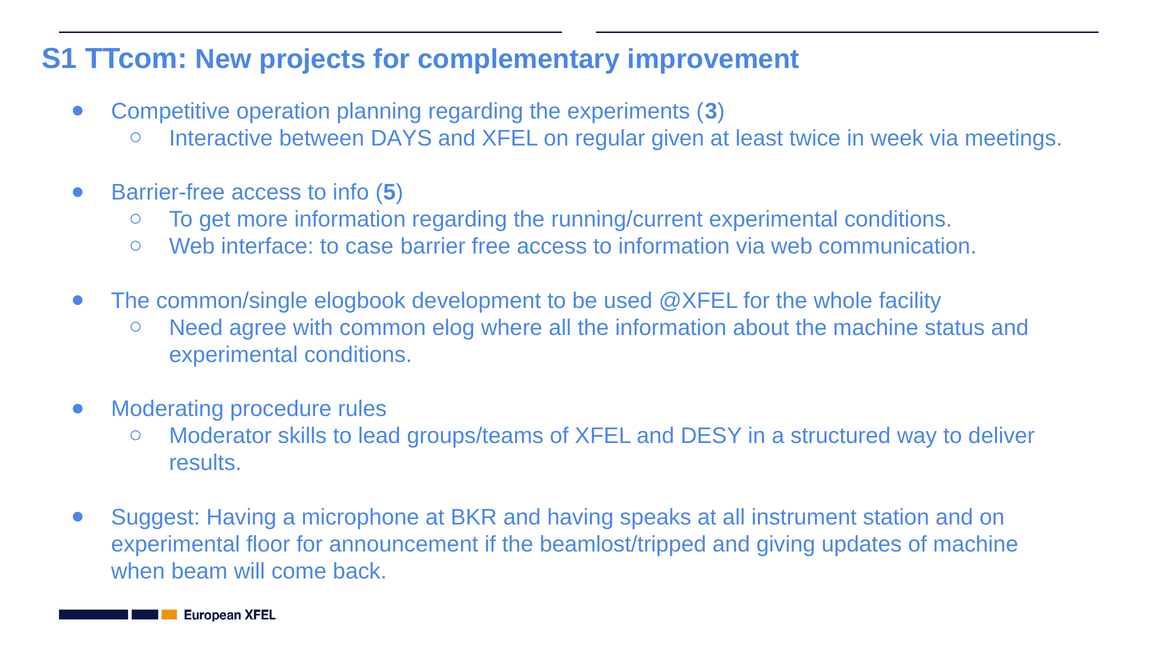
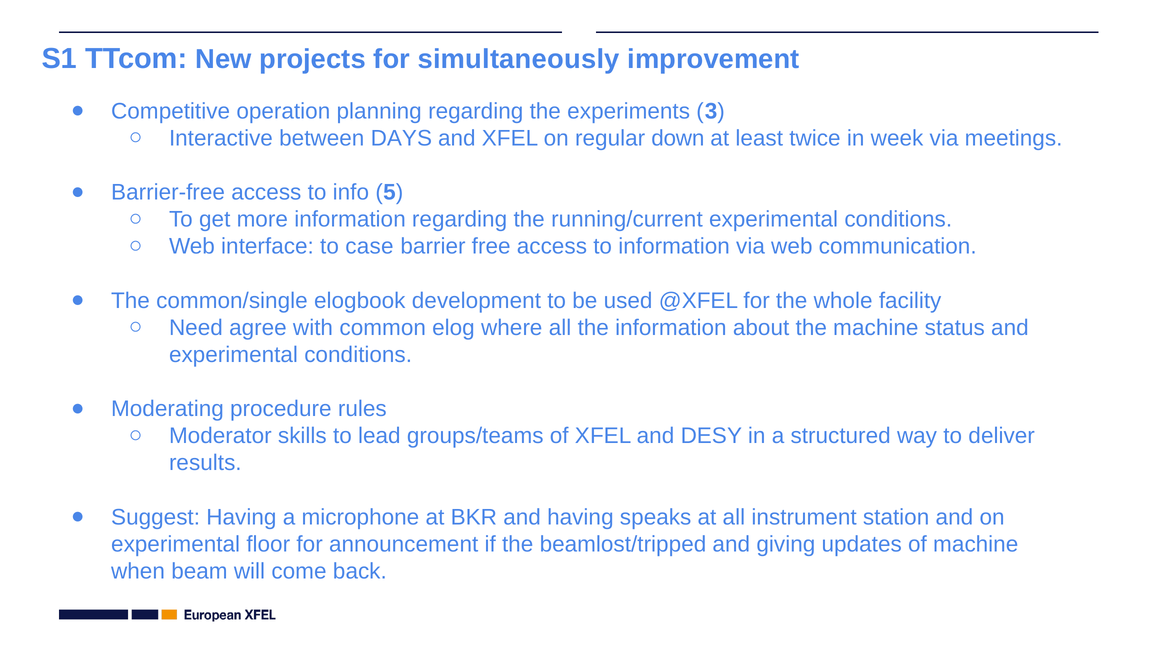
complementary: complementary -> simultaneously (519, 59)
given: given -> down (678, 138)
